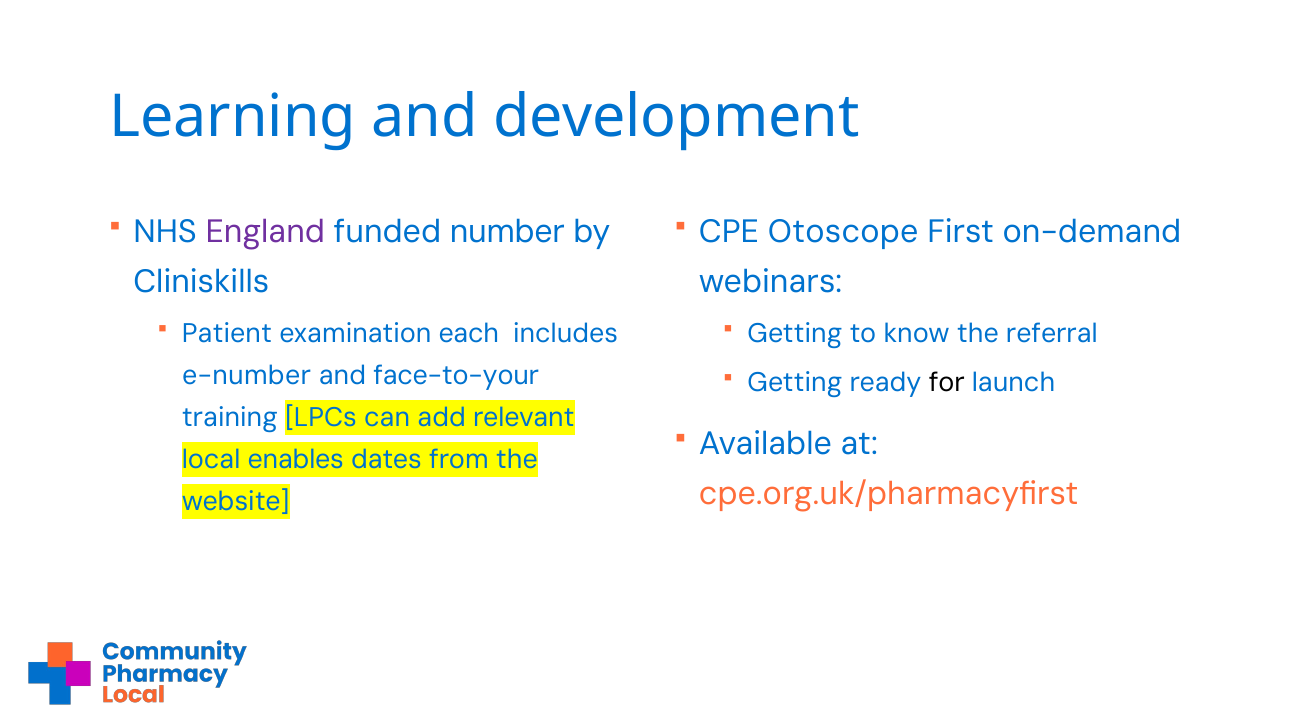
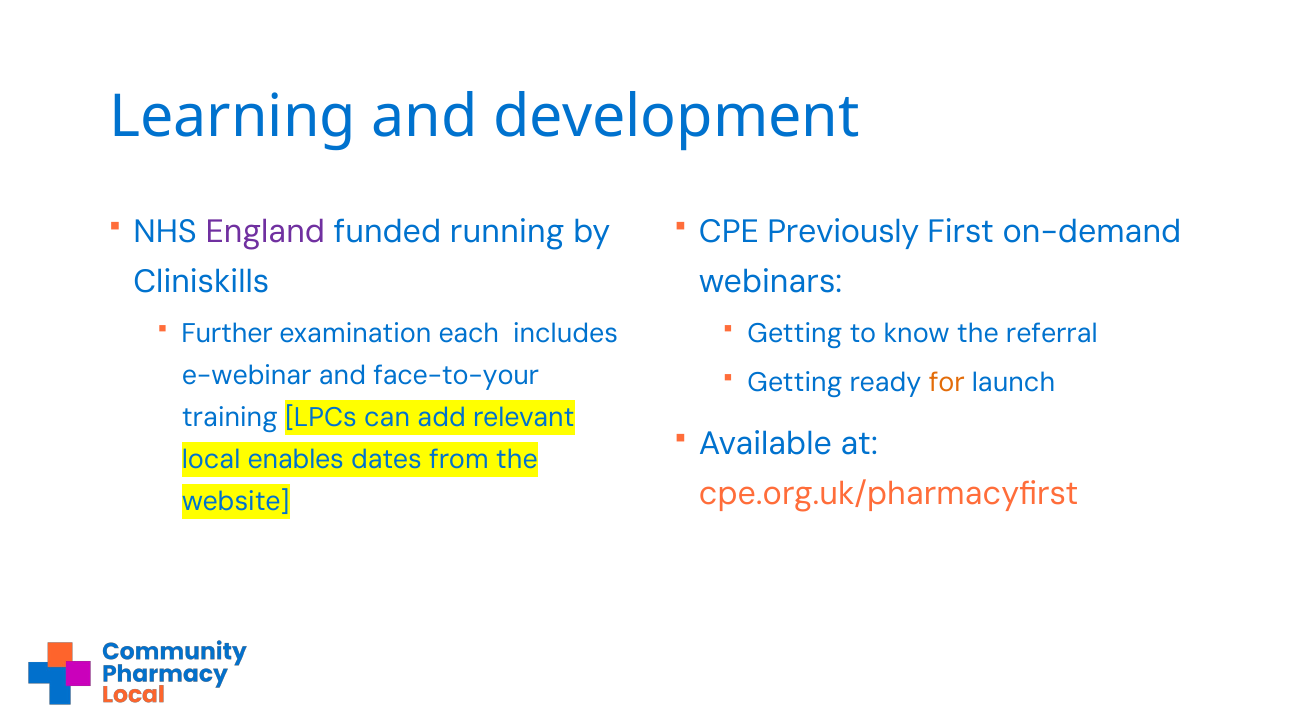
number: number -> running (507, 232)
Otoscope: Otoscope -> Previously (843, 232)
Patient: Patient -> Further (227, 334)
e-number: e-number -> e-webinar (247, 376)
for colour: black -> orange (947, 383)
